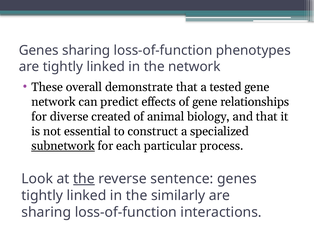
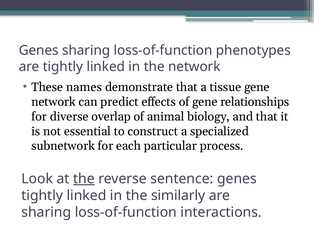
overall: overall -> names (84, 87)
tested: tested -> tissue (225, 87)
created: created -> overlap (111, 116)
subnetwork underline: present -> none (63, 146)
